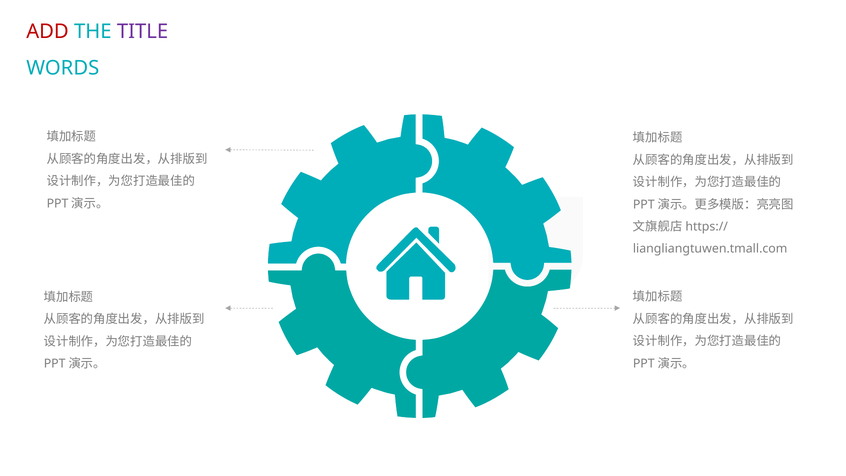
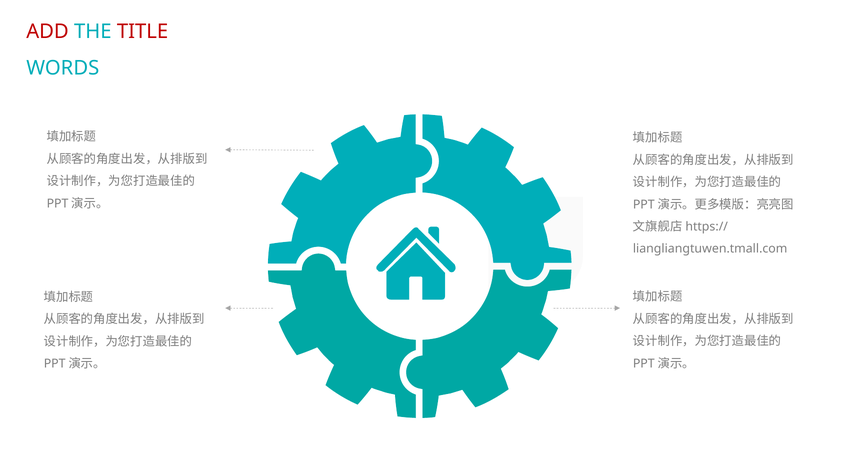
TITLE colour: purple -> red (143, 32)
